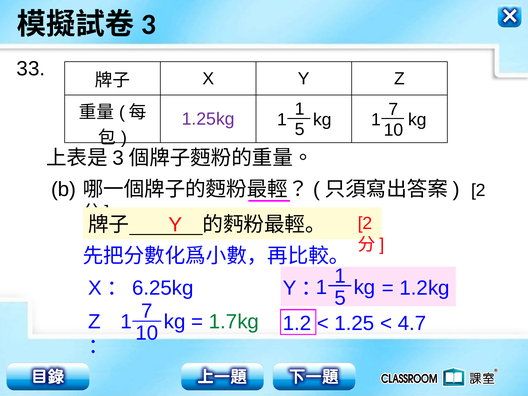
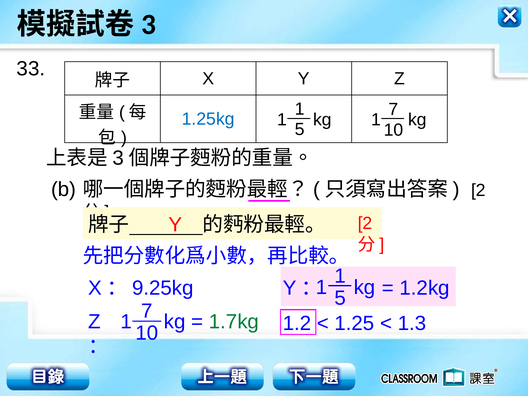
1.25kg colour: purple -> blue (208, 119)
6.25kg: 6.25kg -> 9.25kg (163, 288)
4.7: 4.7 -> 1.3 (412, 323)
